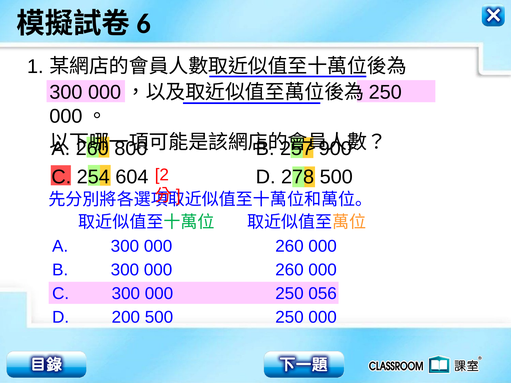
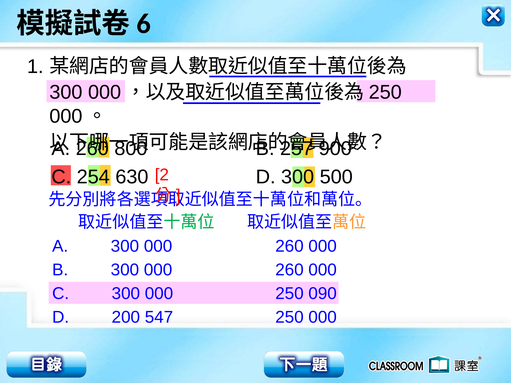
604: 604 -> 630 (132, 177)
D 278: 278 -> 300 (298, 177)
056: 056 -> 090 (323, 294)
200 500: 500 -> 547 (159, 317)
